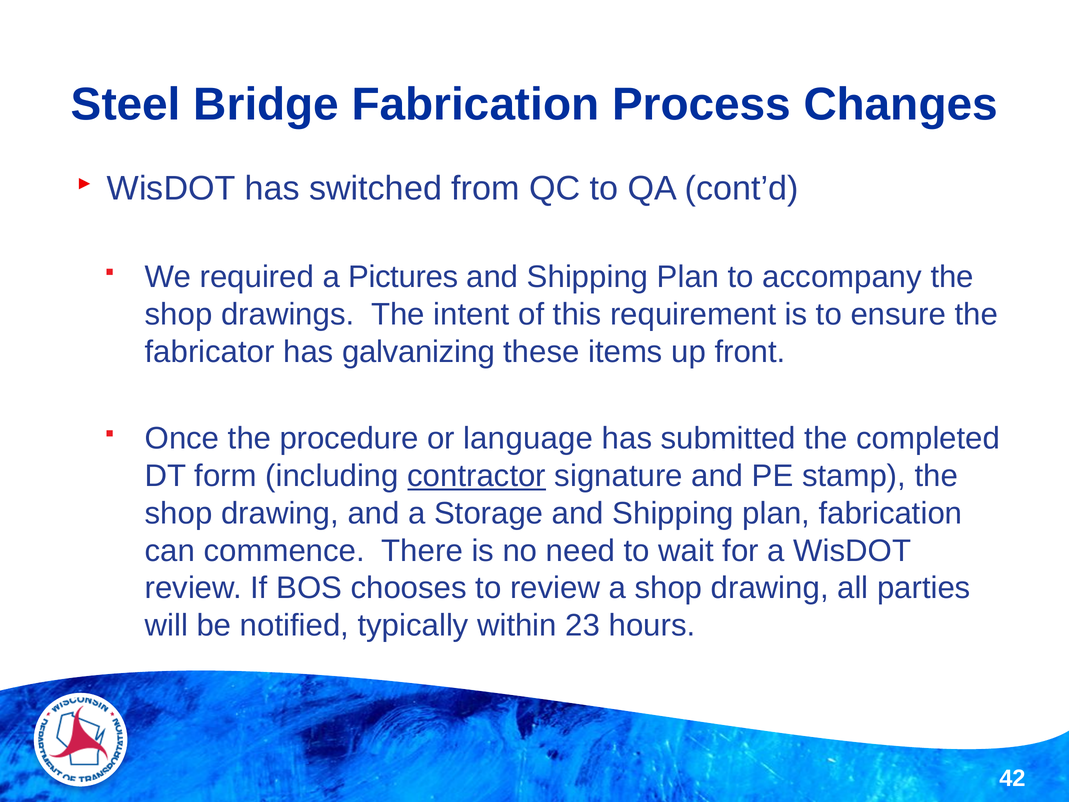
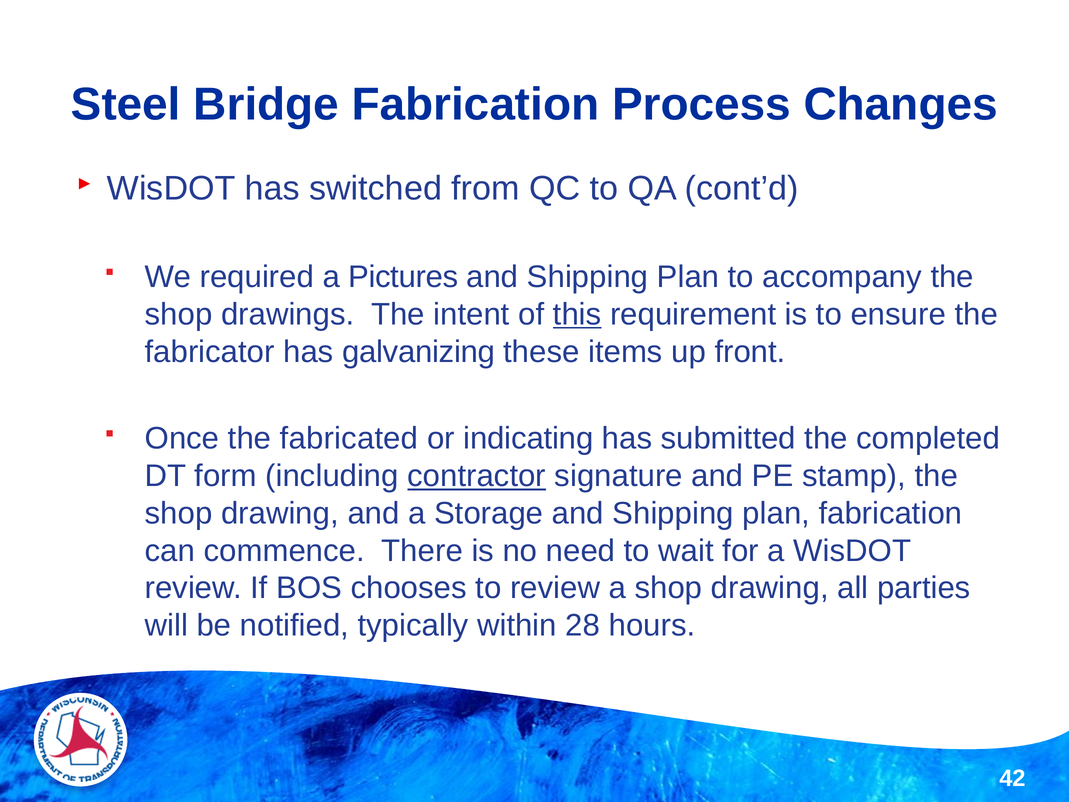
this underline: none -> present (577, 314)
procedure: procedure -> fabricated (349, 438)
language: language -> indicating (528, 438)
23: 23 -> 28 (583, 625)
